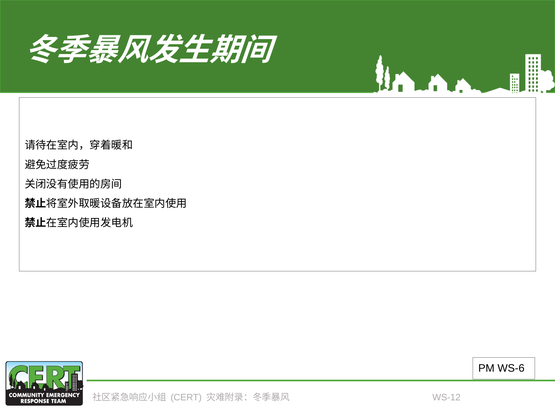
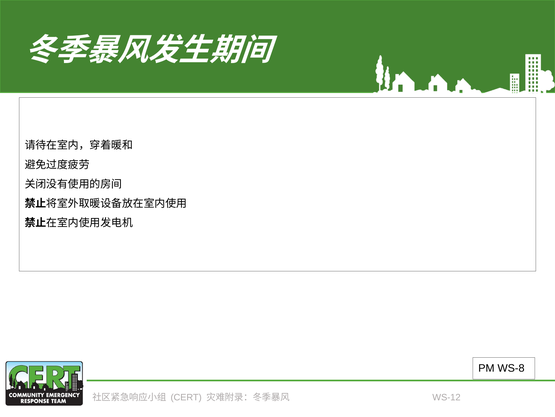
WS-6: WS-6 -> WS-8 (511, 368)
